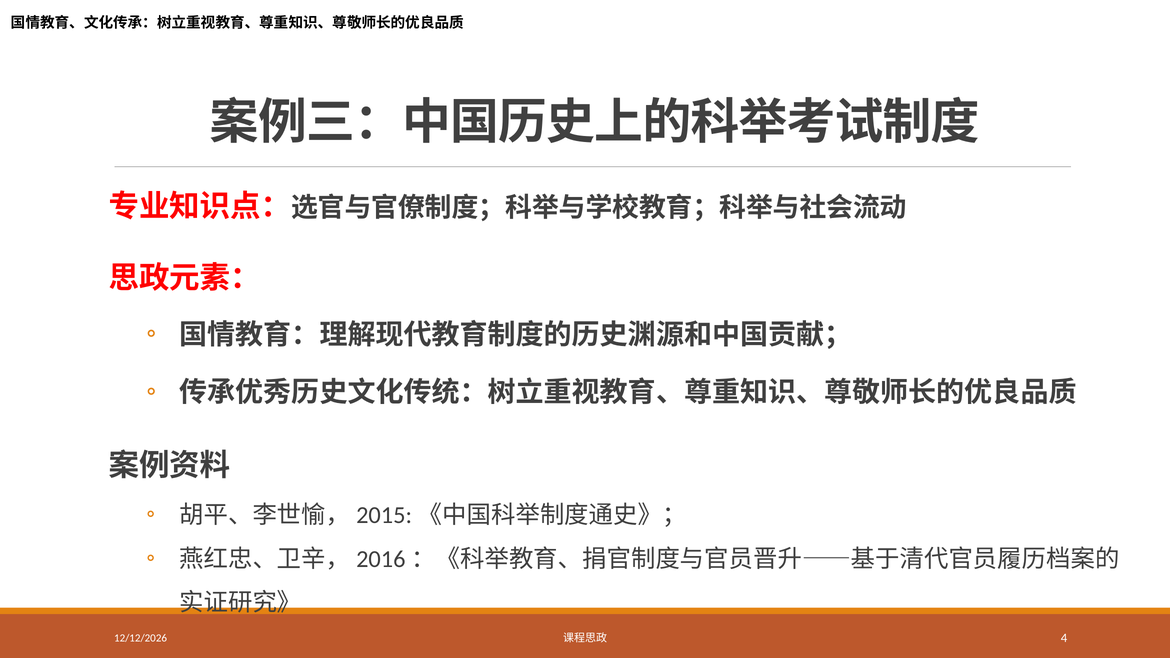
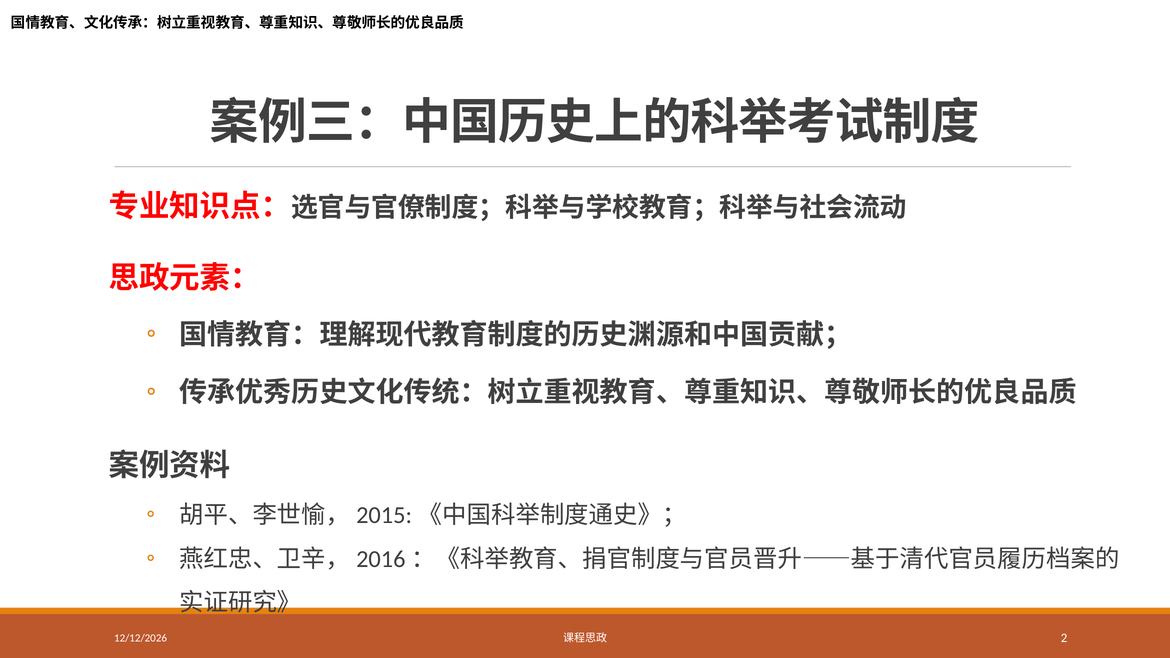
4: 4 -> 2 (1064, 638)
